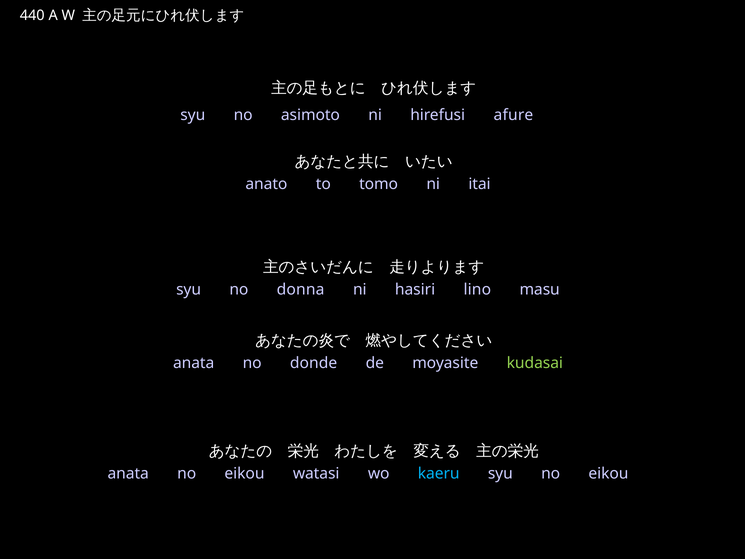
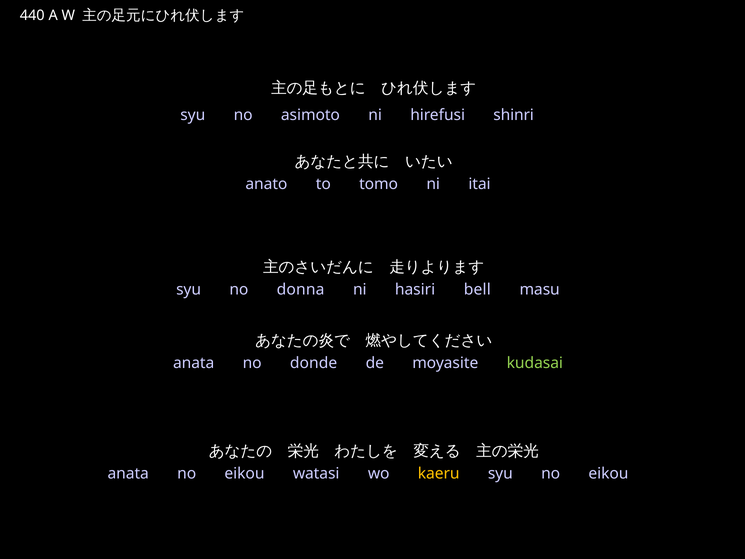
afure: afure -> shinri (514, 115)
lino: lino -> bell (477, 290)
kaeru colour: light blue -> yellow (439, 473)
